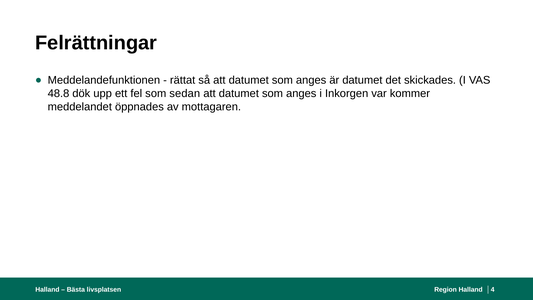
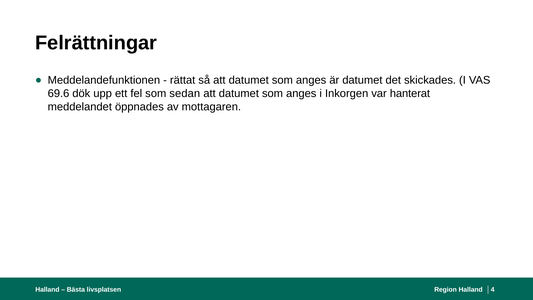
48.8: 48.8 -> 69.6 (58, 94)
kommer: kommer -> hanterat (410, 94)
